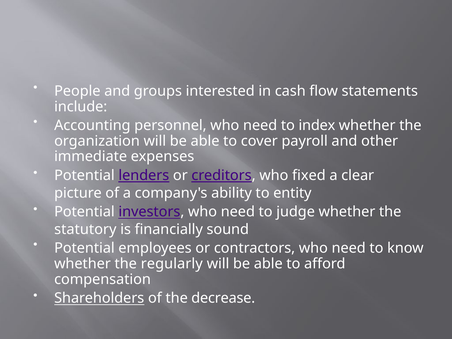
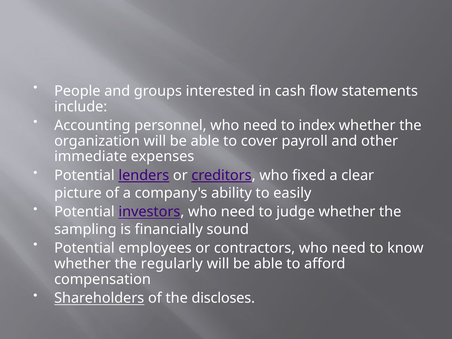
entity: entity -> easily (292, 193)
statutory: statutory -> sampling (85, 229)
decrease: decrease -> discloses (223, 298)
